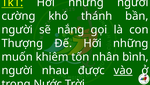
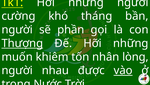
thánh: thánh -> tháng (97, 16)
nắng: nắng -> phần (71, 29)
Thượng underline: none -> present (22, 43)
bình: bình -> lòng (135, 56)
